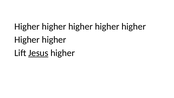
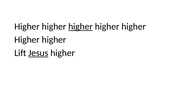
higher underline: none -> present (81, 26)
